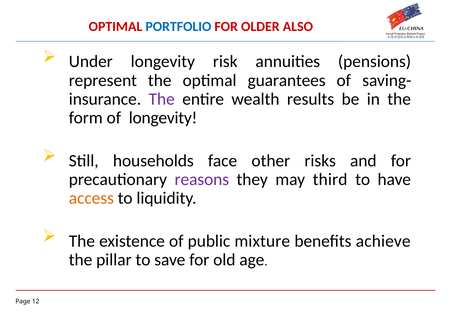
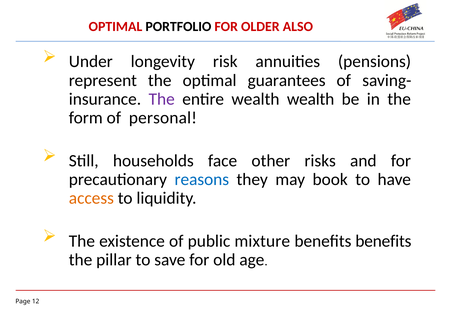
PORTFOLIO colour: blue -> black (178, 27)
wealth results: results -> wealth (311, 99)
of longevity: longevity -> personal (163, 118)
reasons colour: purple -> blue (202, 179)
third: third -> book (330, 179)
benefits achieve: achieve -> benefits (383, 241)
